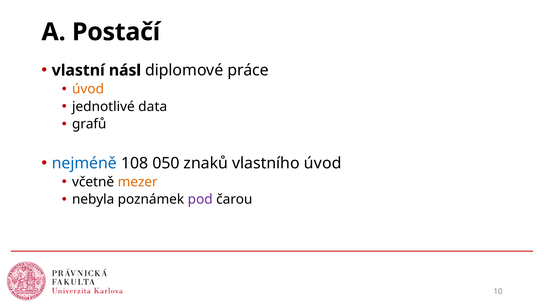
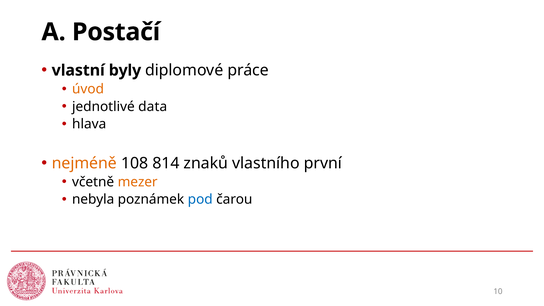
násl: násl -> byly (125, 70)
grafů: grafů -> hlava (89, 124)
nejméně colour: blue -> orange (84, 163)
050: 050 -> 814 (166, 163)
vlastního úvod: úvod -> první (323, 163)
pod colour: purple -> blue (200, 199)
